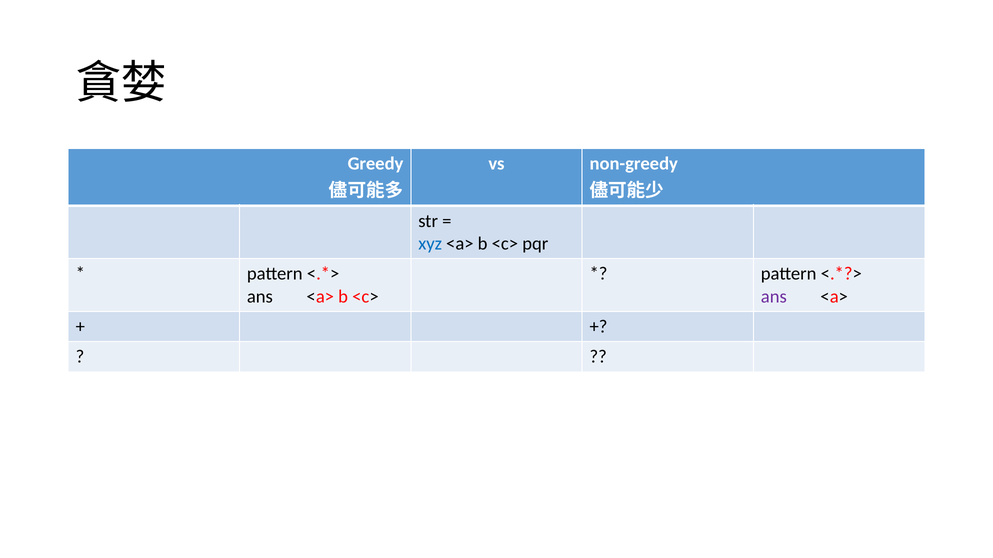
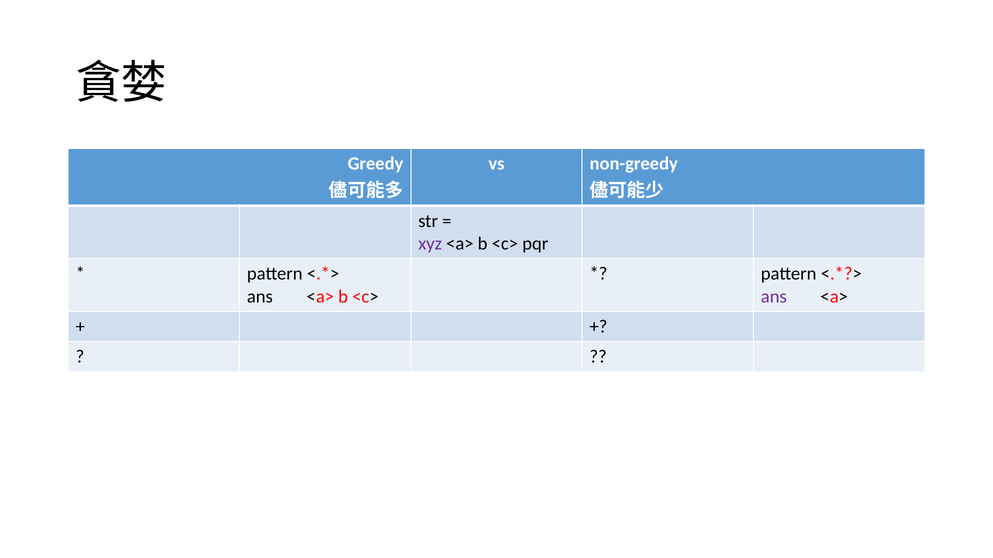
xyz colour: blue -> purple (430, 244)
